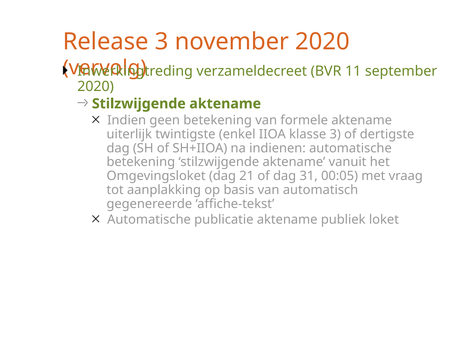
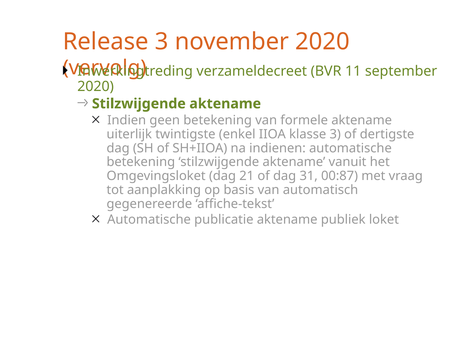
00:05: 00:05 -> 00:87 (340, 176)
